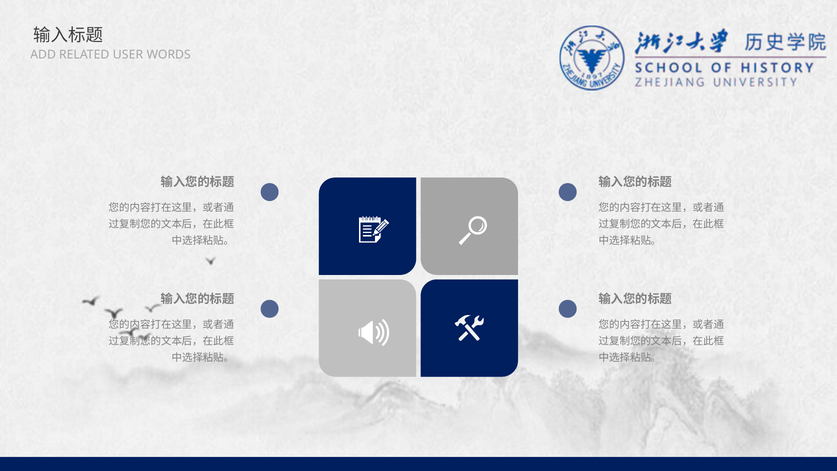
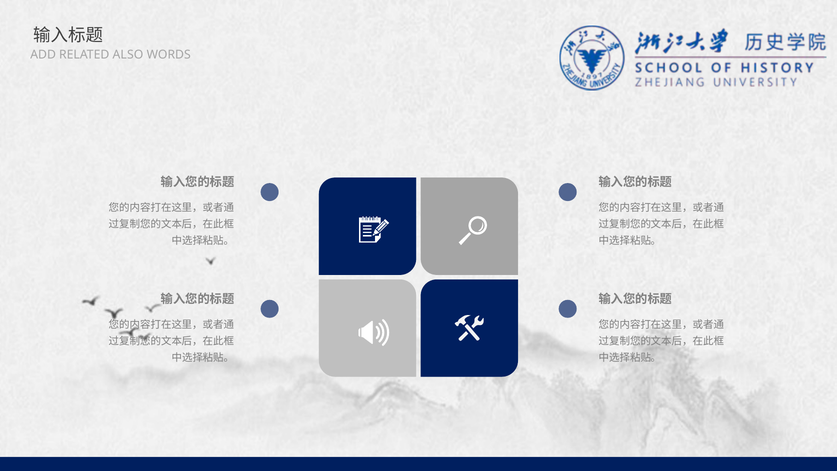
USER: USER -> ALSO (128, 55)
